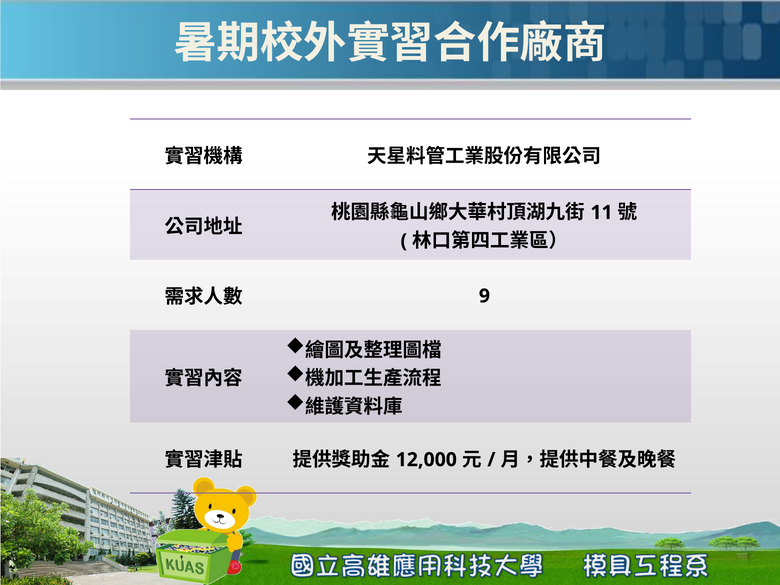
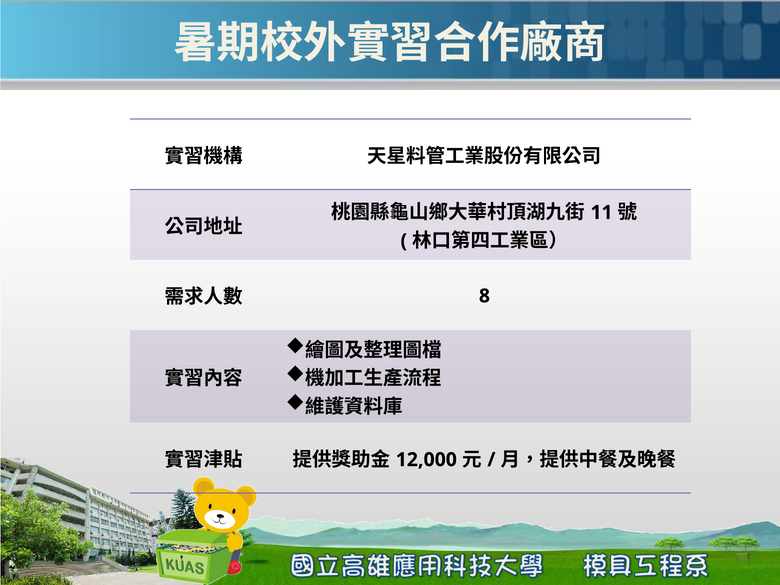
9: 9 -> 8 (484, 296)
